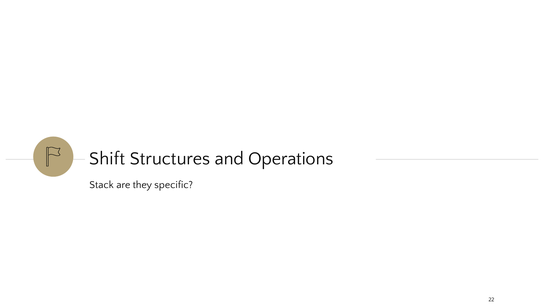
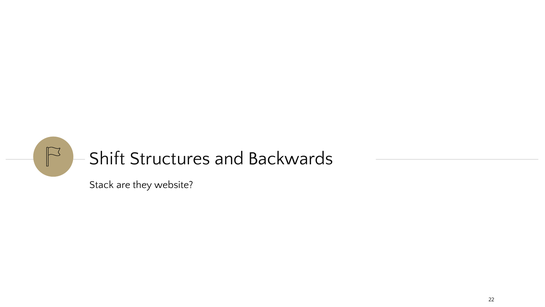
Operations: Operations -> Backwards (291, 158)
specific: specific -> website (174, 185)
